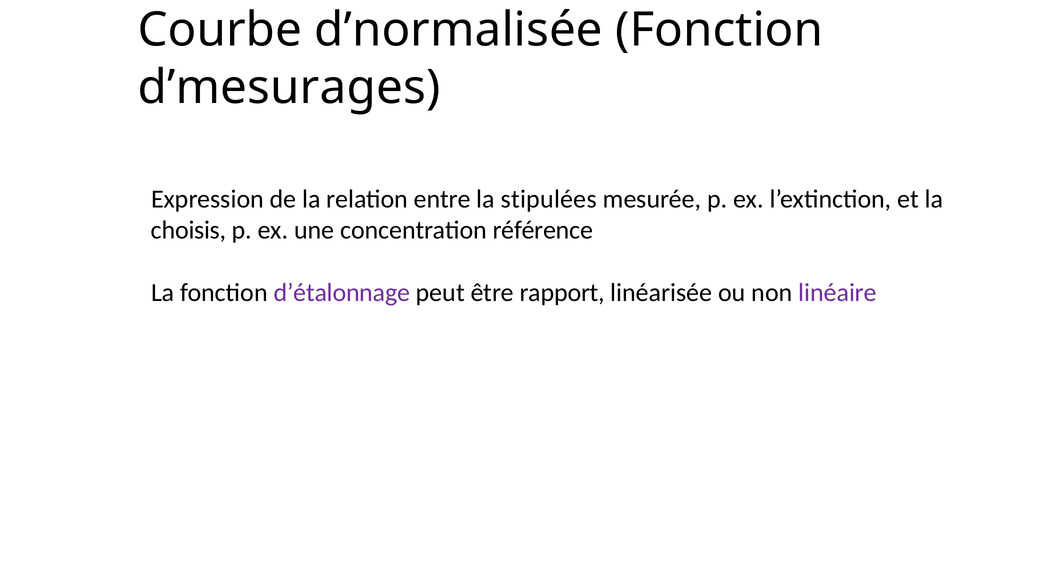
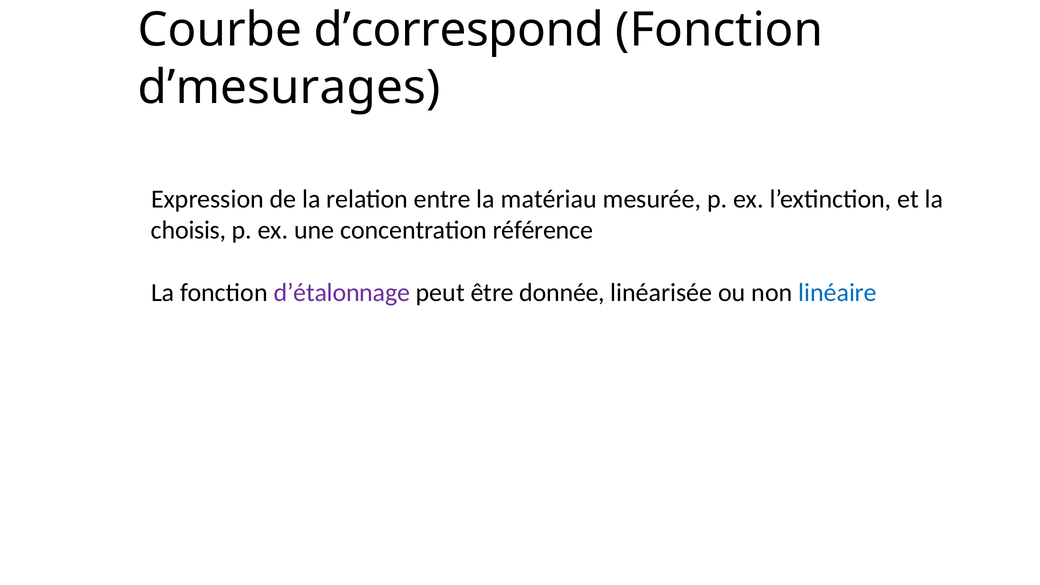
d’normalisée: d’normalisée -> d’correspond (459, 30)
stipulées: stipulées -> matériau (549, 199)
rapport: rapport -> donnée (562, 293)
linéaire colour: purple -> blue (838, 293)
